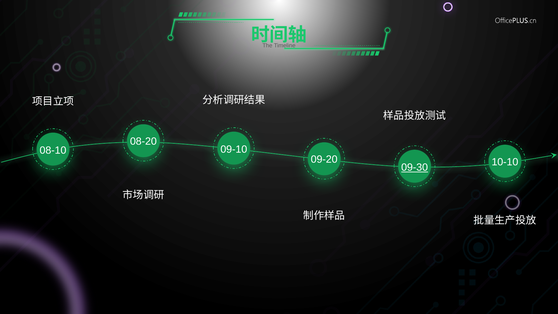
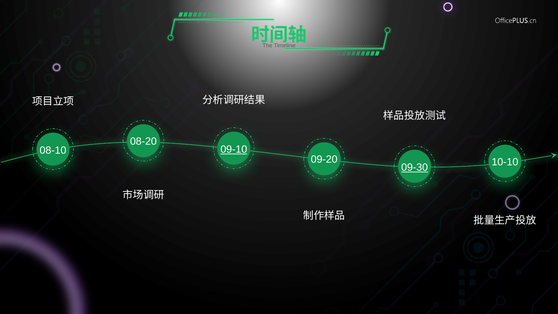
09-10 underline: none -> present (234, 149)
